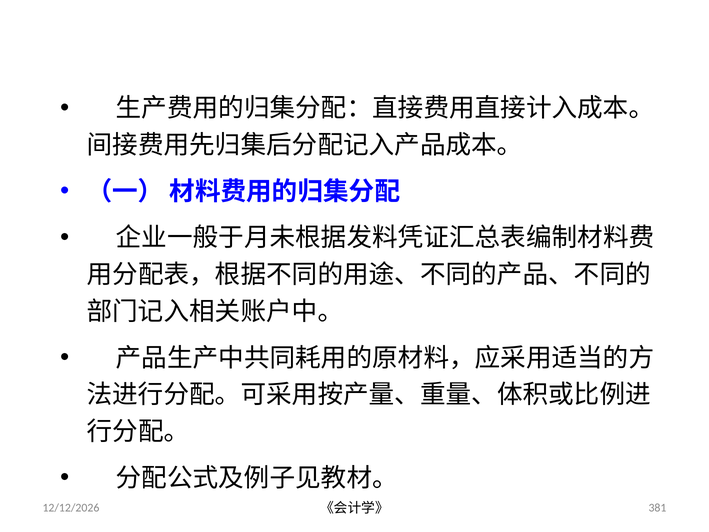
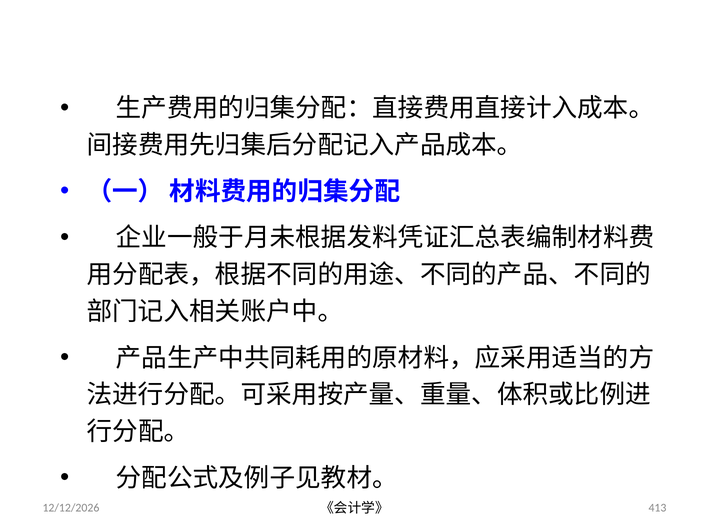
381: 381 -> 413 (657, 508)
